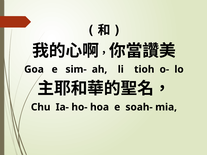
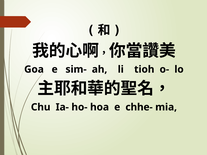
soah-: soah- -> chhe- (139, 107)
